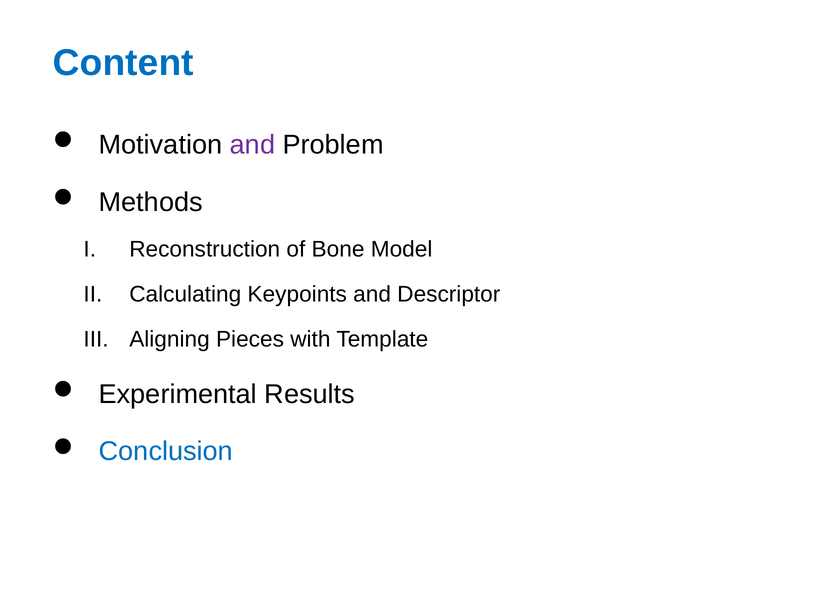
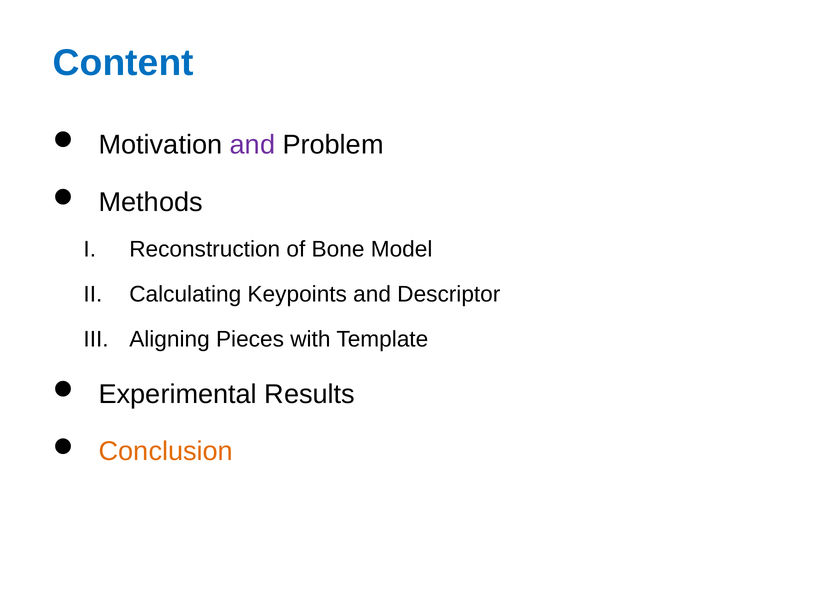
Conclusion colour: blue -> orange (166, 452)
